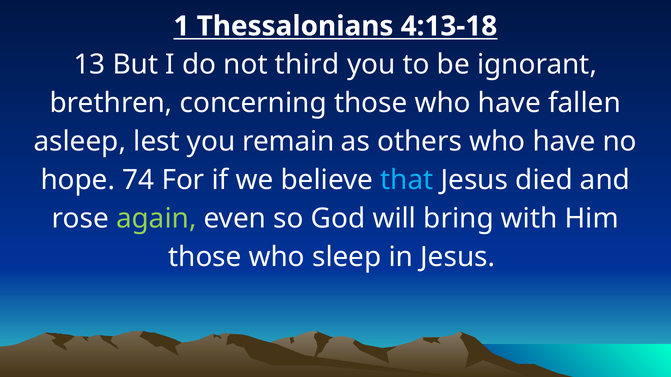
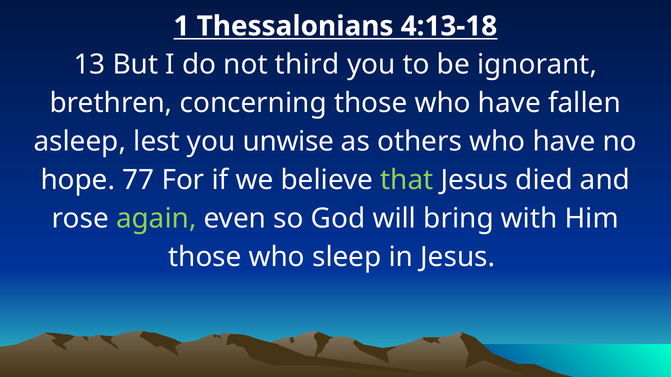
remain: remain -> unwise (288, 142)
74: 74 -> 77 (138, 180)
that colour: light blue -> light green (407, 180)
